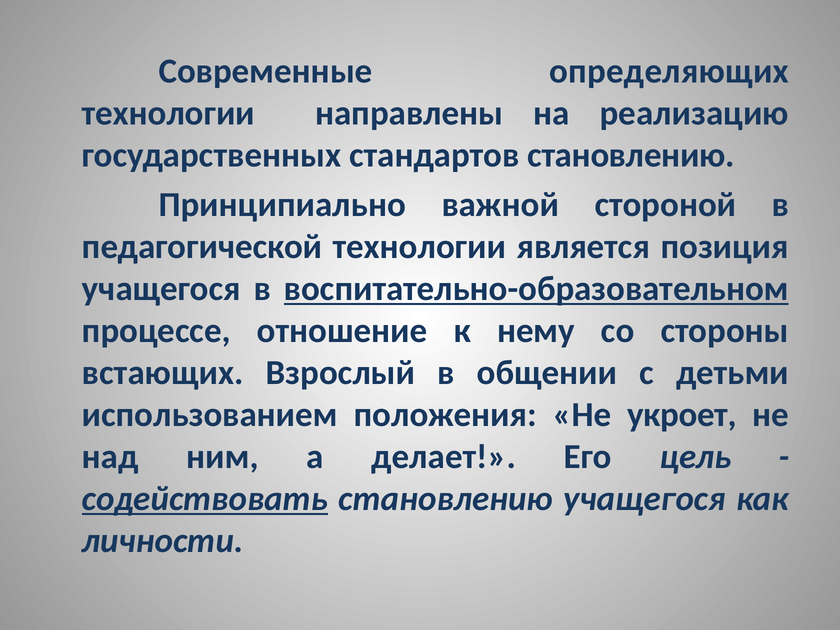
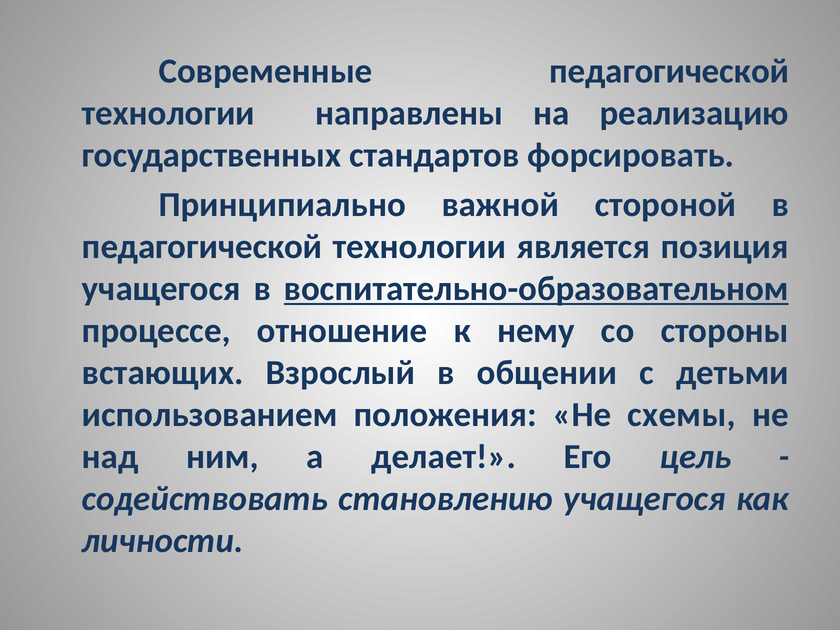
Современные определяющих: определяющих -> педагогической (669, 71)
стандартов становлению: становлению -> форсировать (631, 155)
укроет: укроет -> схемы (682, 415)
содействовать underline: present -> none (205, 499)
